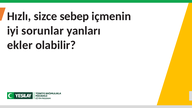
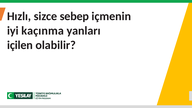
sorunlar: sorunlar -> kaçınma (43, 31)
ekler: ekler -> içilen (20, 45)
